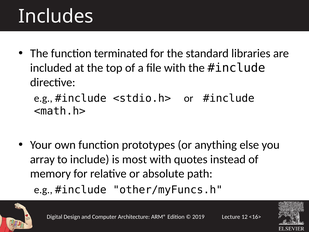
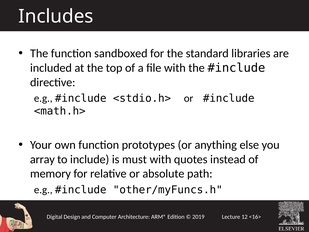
terminated: terminated -> sandboxed (121, 53)
most: most -> must (134, 159)
